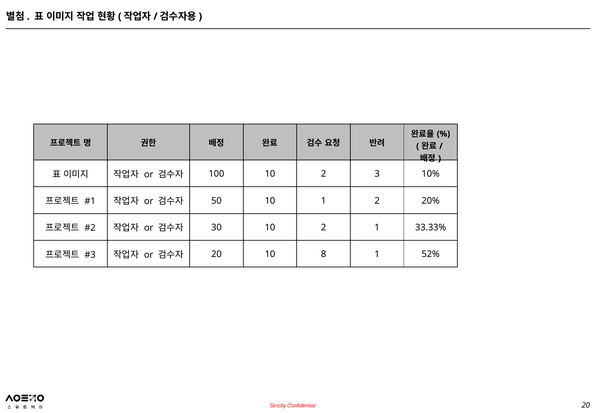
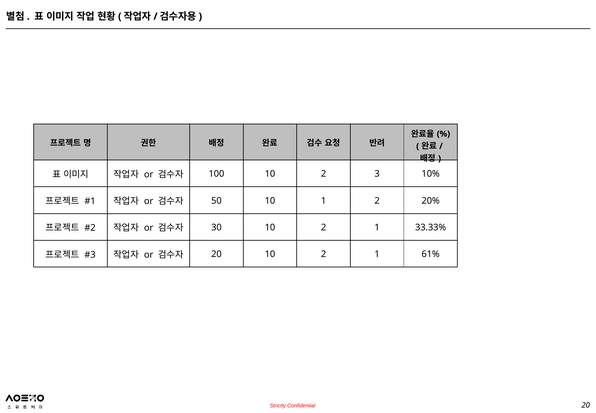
20 10 8: 8 -> 2 (324, 254)
52%: 52% -> 61% (431, 254)
